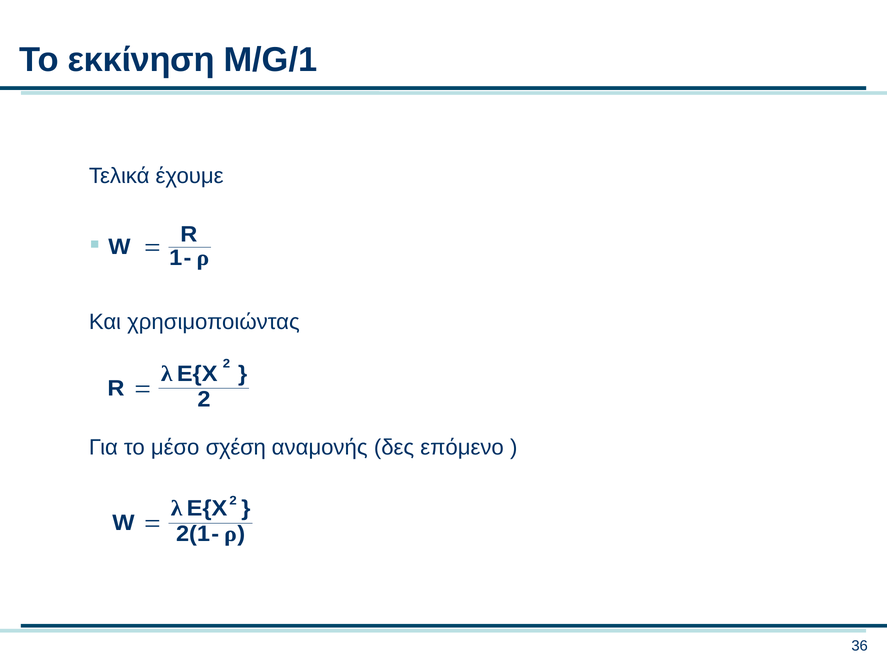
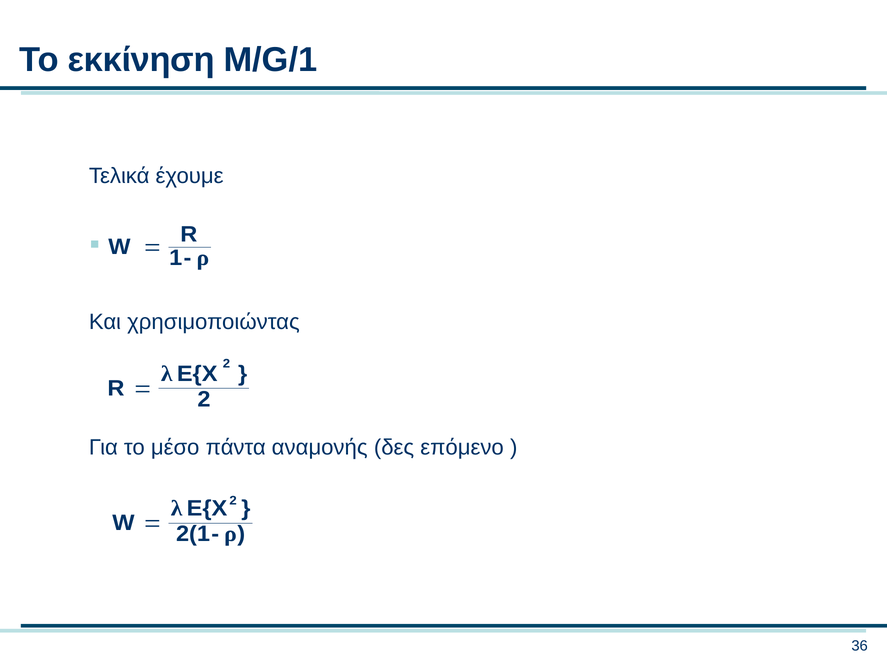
σχέση: σχέση -> πάντα (236, 448)
